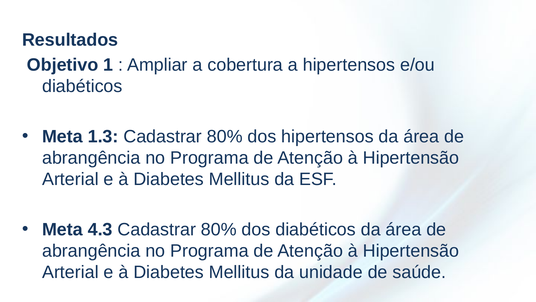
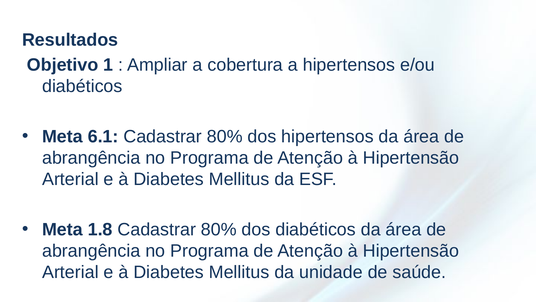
1.3: 1.3 -> 6.1 (103, 136)
4.3: 4.3 -> 1.8 (100, 229)
